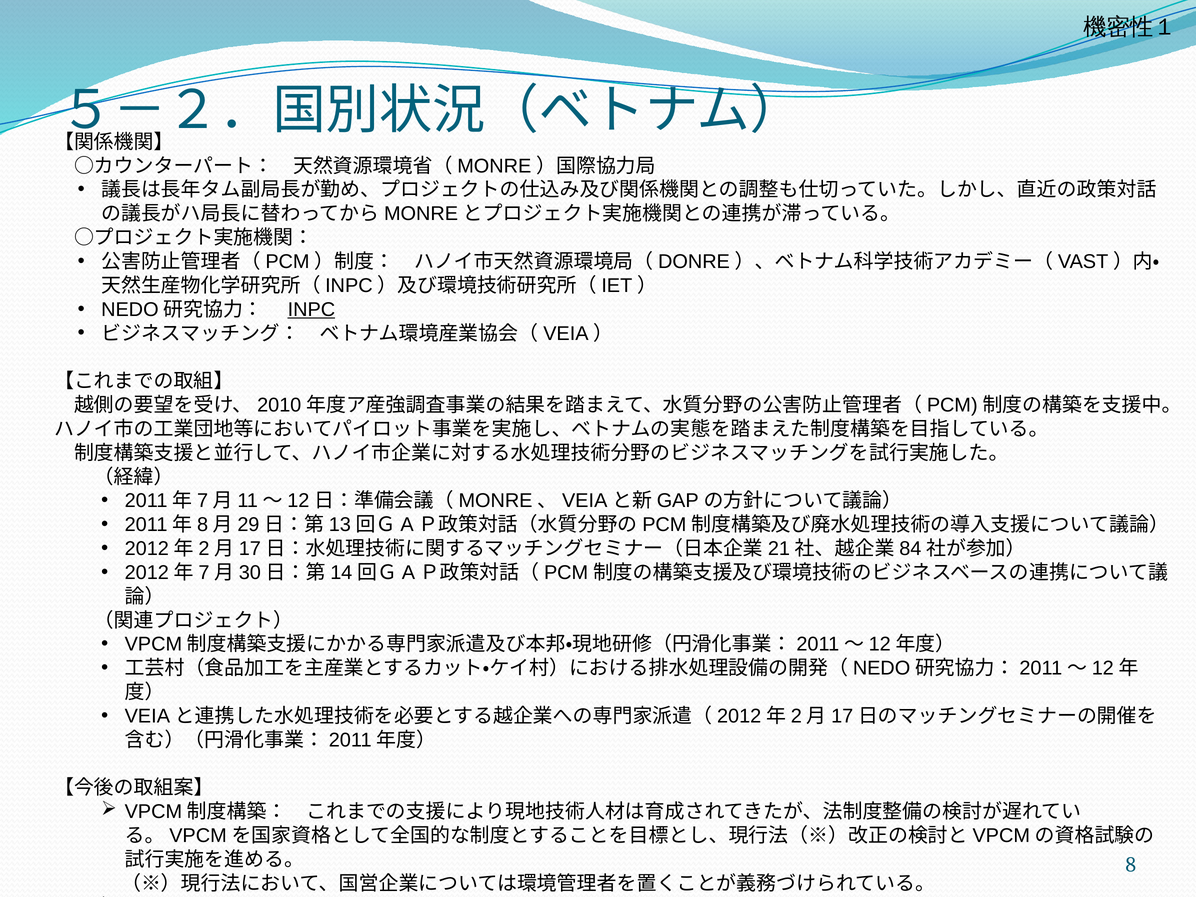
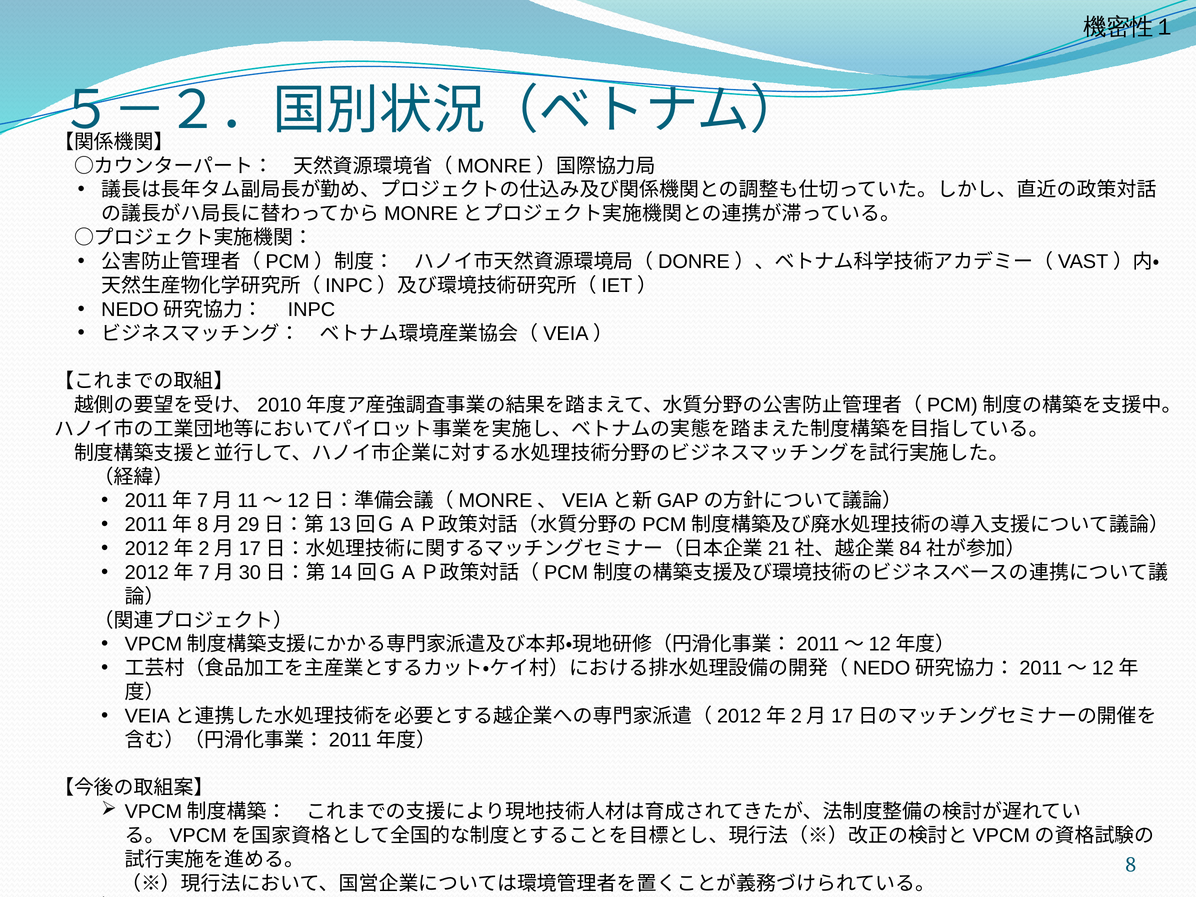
INPC underline: present -> none (311, 310)
